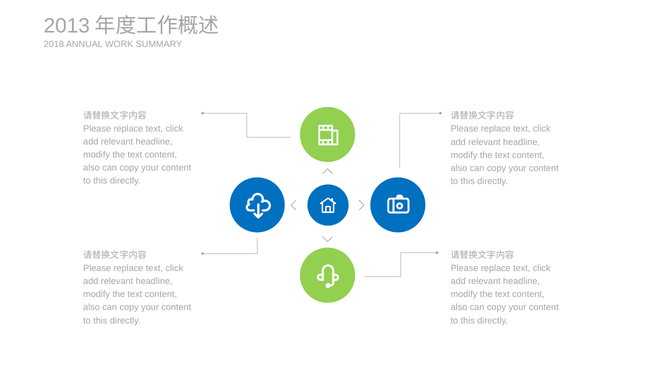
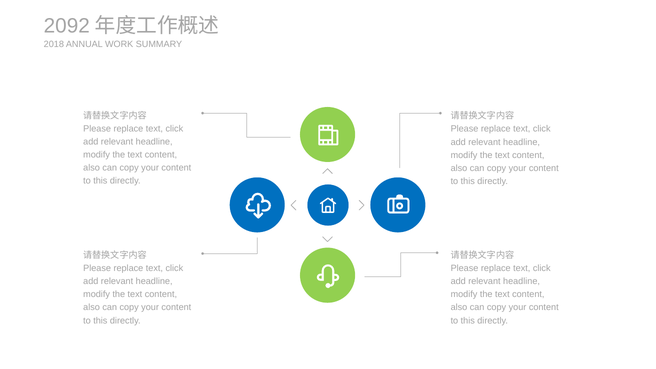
2013: 2013 -> 2092 (67, 26)
